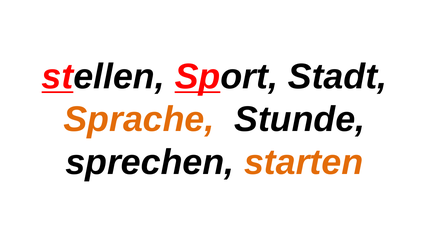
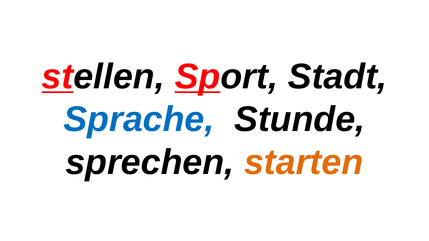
Sprache colour: orange -> blue (139, 120)
